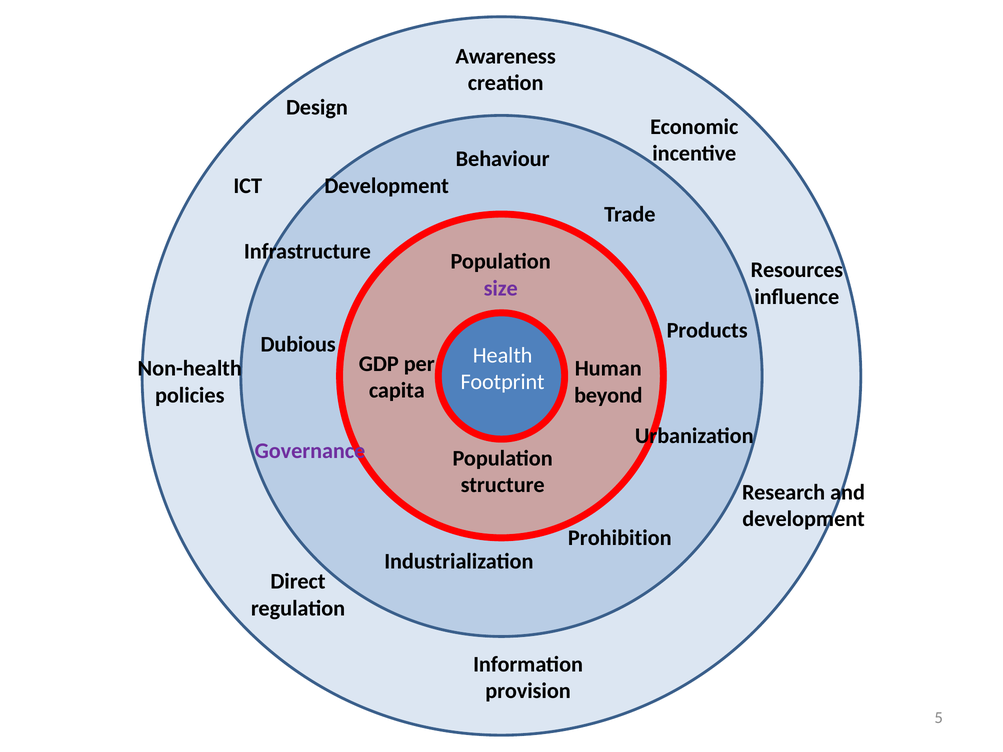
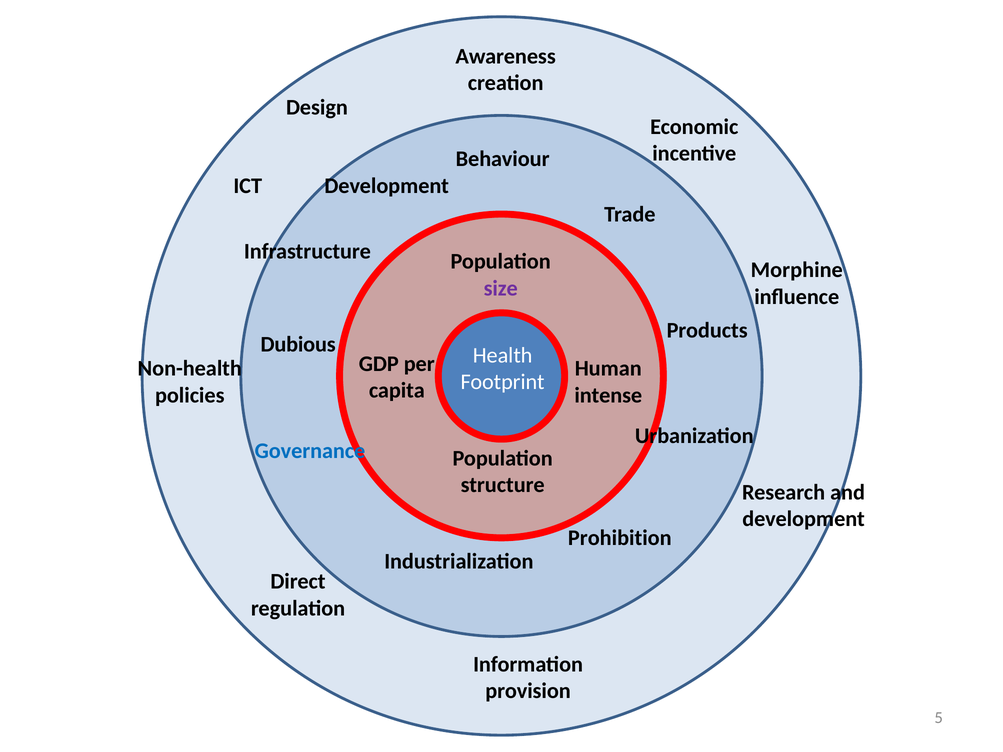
Resources: Resources -> Morphine (797, 270)
beyond: beyond -> intense (608, 395)
Governance colour: purple -> blue (310, 451)
